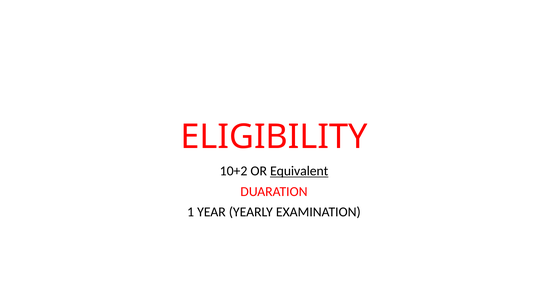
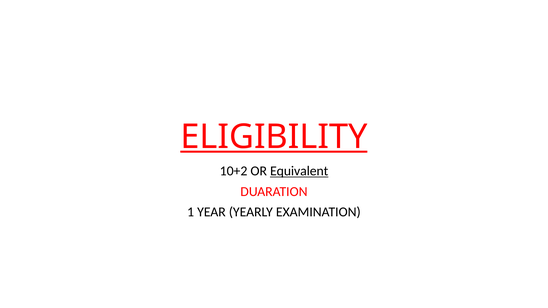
ELIGIBILITY underline: none -> present (274, 137)
